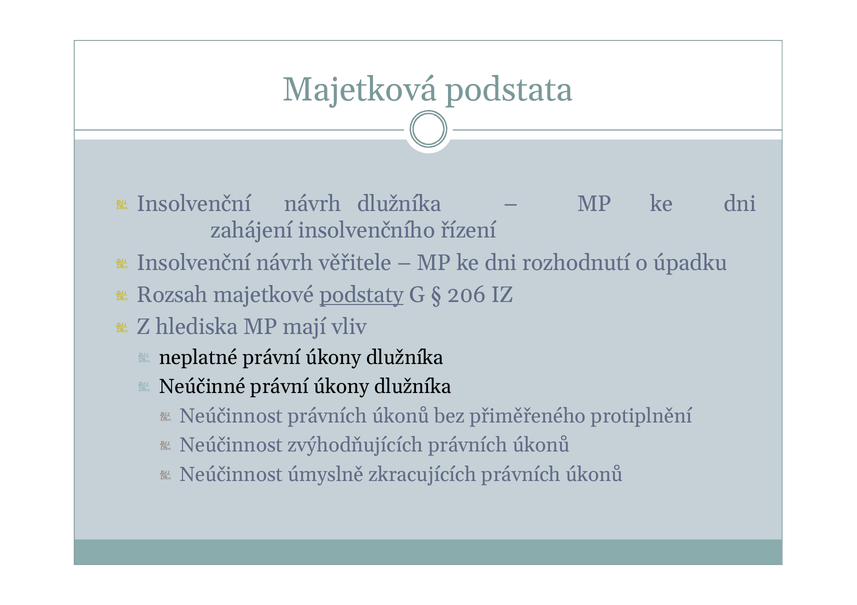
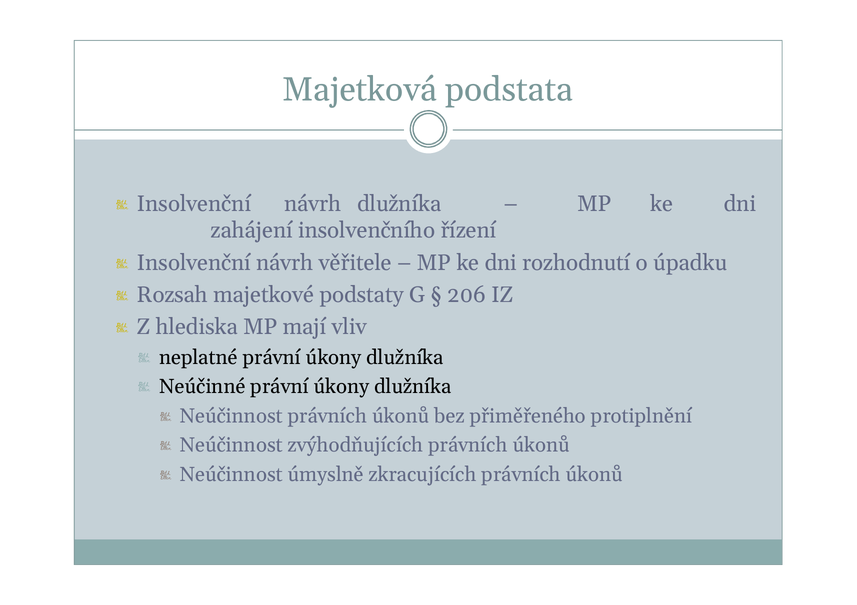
podstaty underline: present -> none (362, 295)
